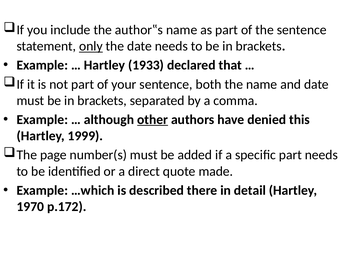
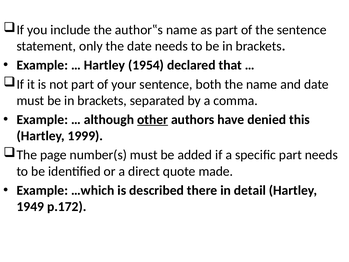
only underline: present -> none (91, 46)
1933: 1933 -> 1954 (146, 65)
1970: 1970 -> 1949 (30, 206)
